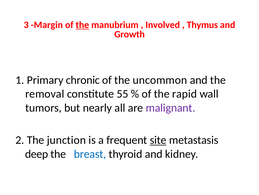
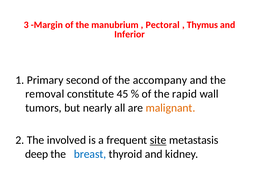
the underline: present -> none (82, 25)
Involved: Involved -> Pectoral (163, 25)
Growth: Growth -> Inferior (129, 34)
chronic: chronic -> second (83, 80)
uncommon: uncommon -> accompany (160, 80)
55: 55 -> 45 (122, 94)
malignant colour: purple -> orange (171, 107)
junction: junction -> involved (66, 140)
